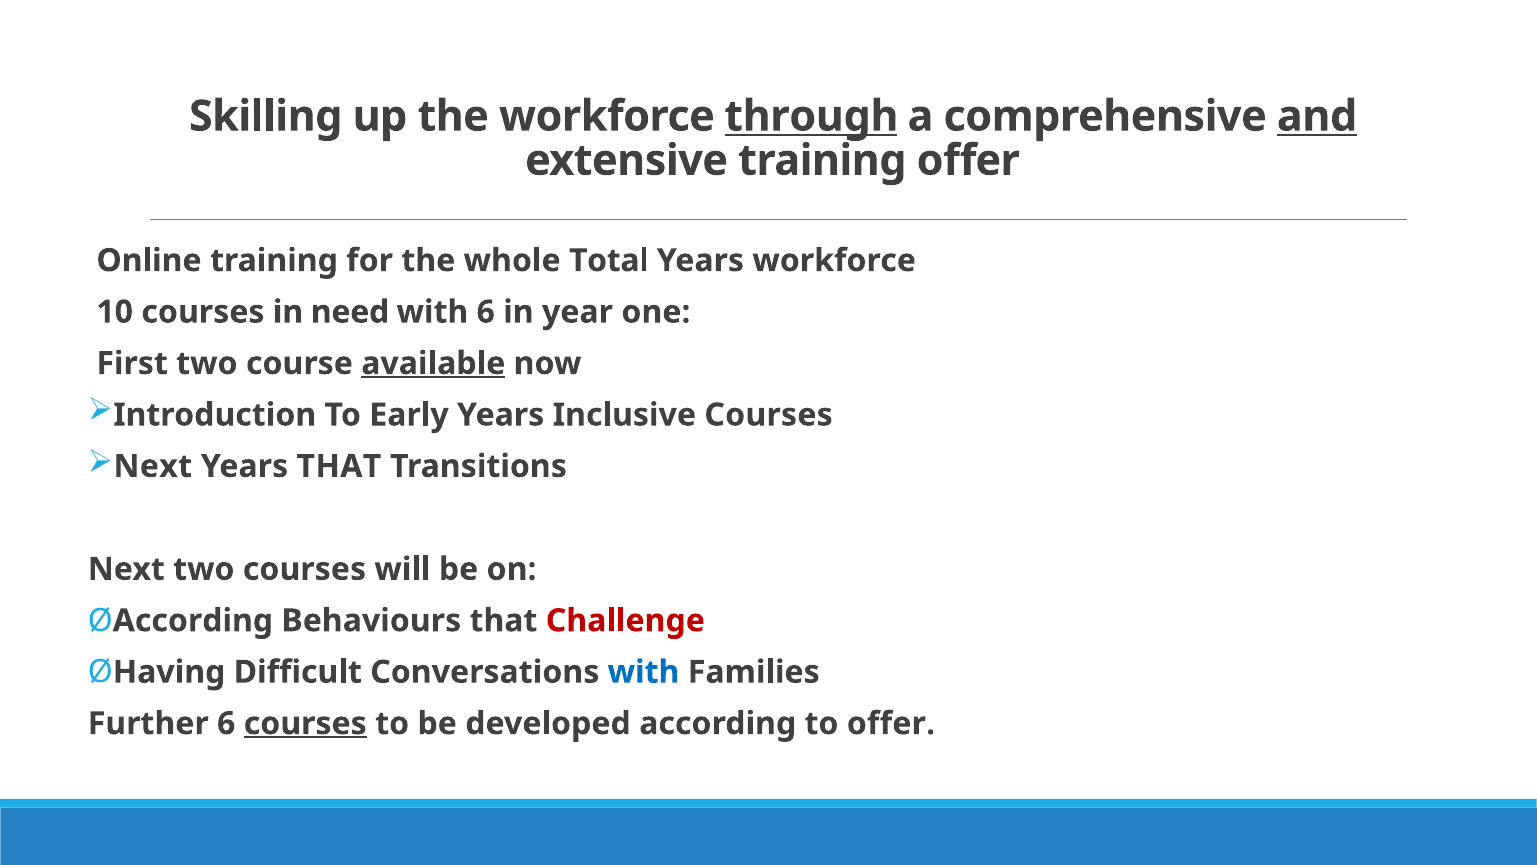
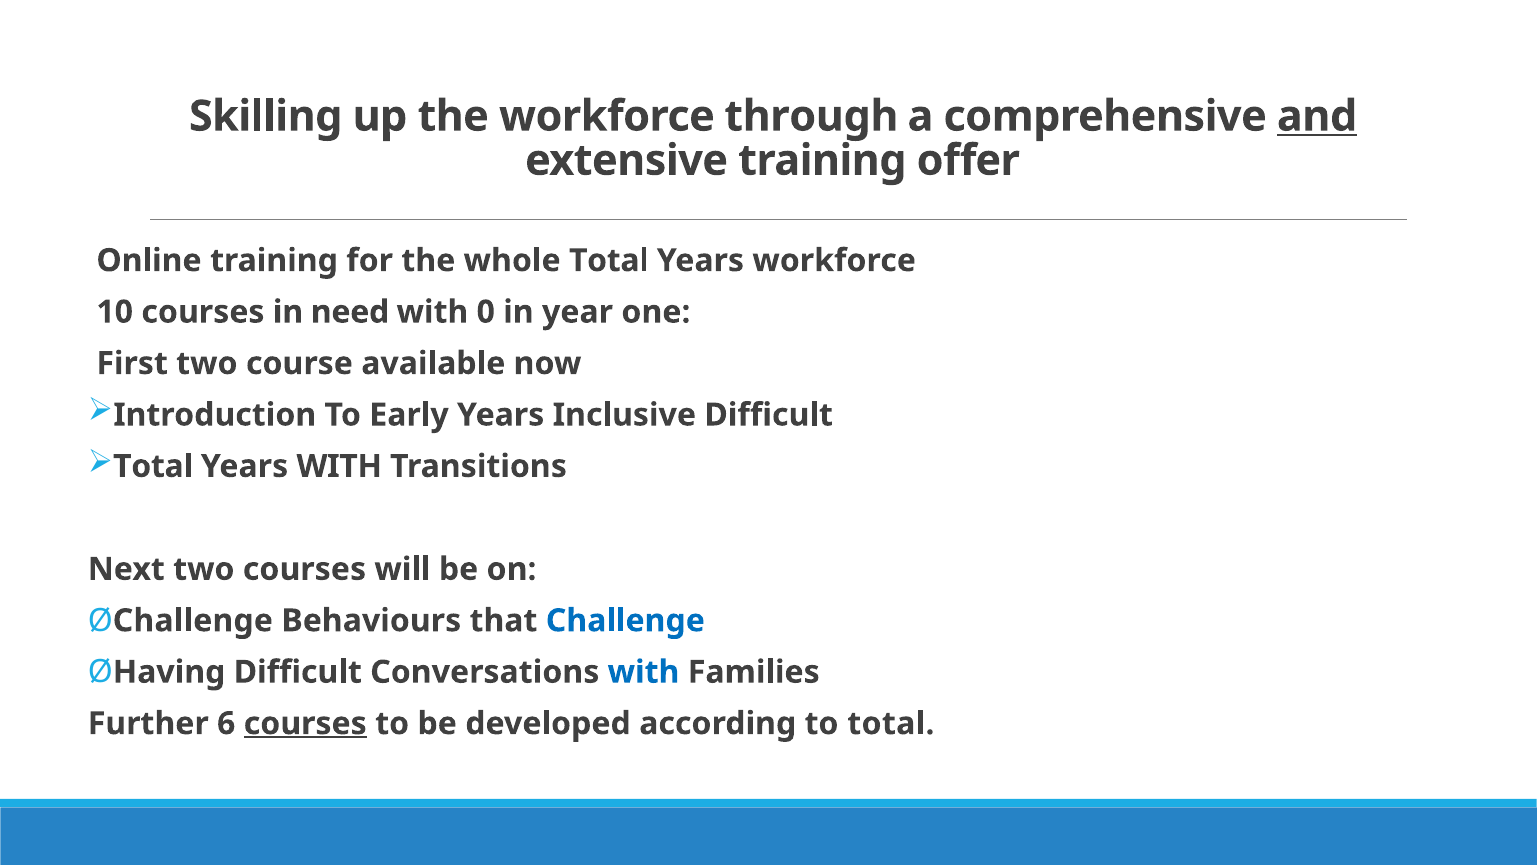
through underline: present -> none (811, 116)
with 6: 6 -> 0 (486, 312)
available underline: present -> none (433, 363)
Inclusive Courses: Courses -> Difficult (769, 415)
Next: Next -> Total (153, 466)
Years THAT: THAT -> WITH (339, 466)
According: According -> Challenge (193, 620)
Challenge colour: red -> blue (625, 620)
to offer: offer -> total (891, 723)
